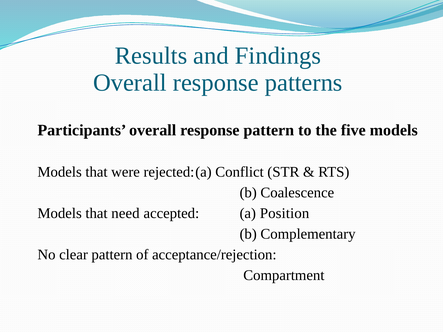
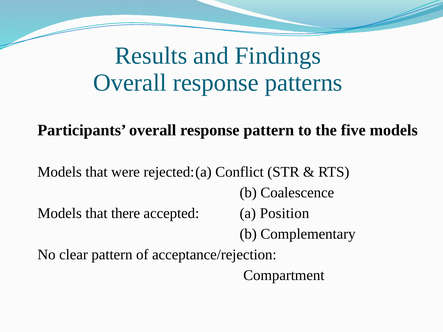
need: need -> there (126, 213)
